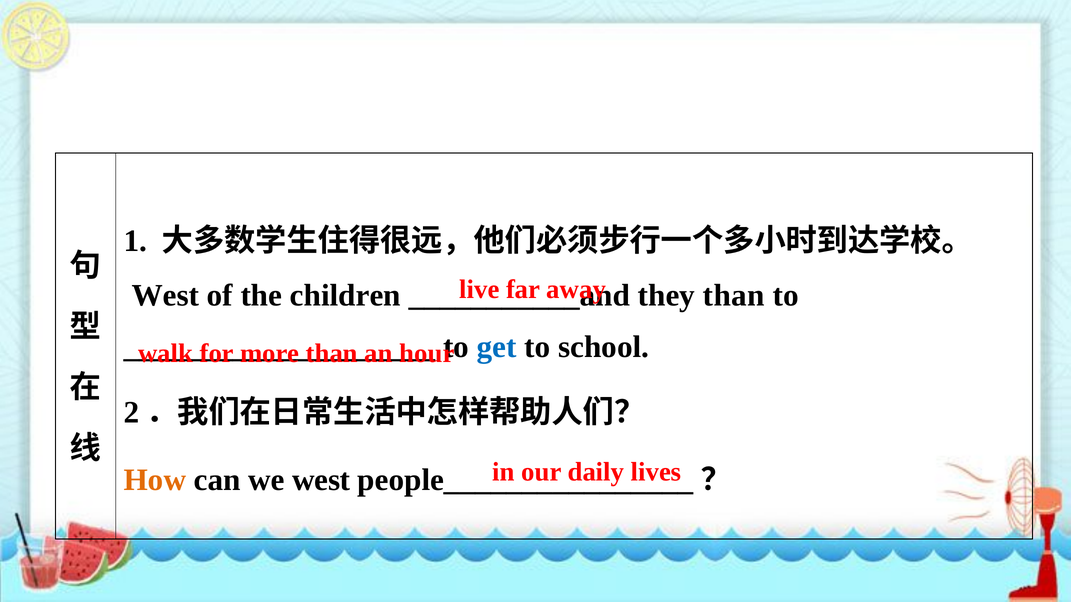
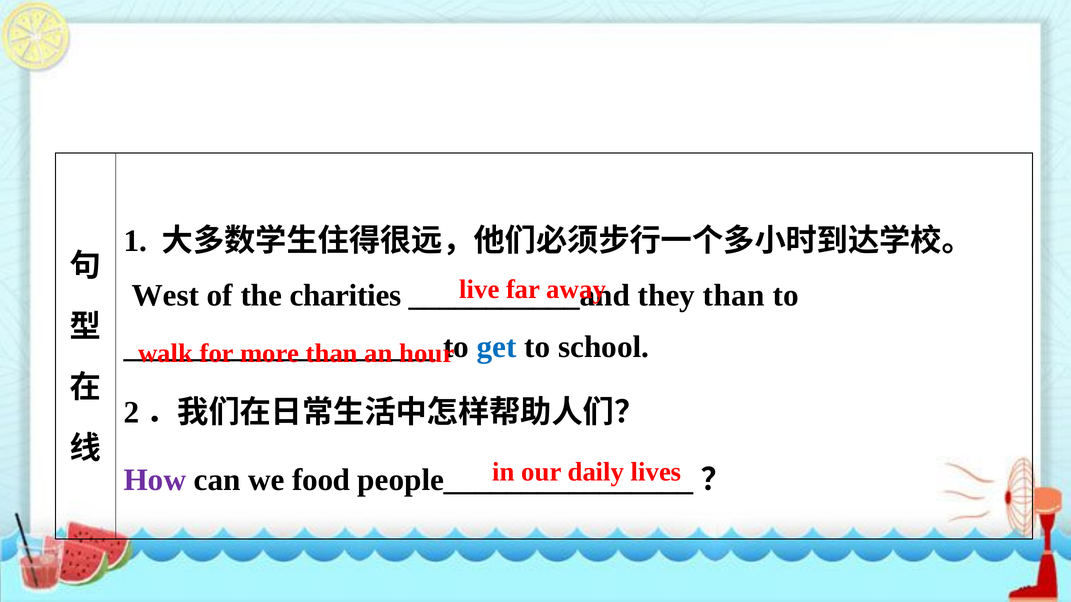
children: children -> charities (345, 295)
How colour: orange -> purple (155, 480)
we west: west -> food (321, 480)
